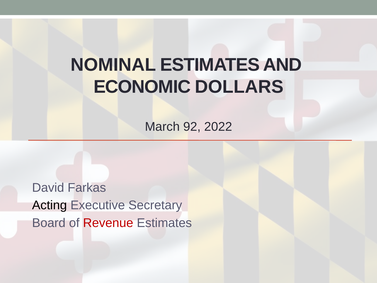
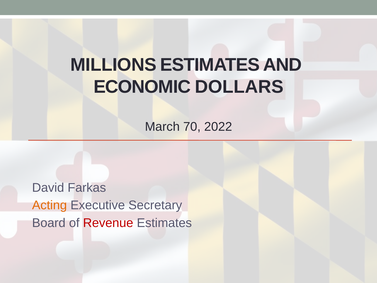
NOMINAL: NOMINAL -> MILLIONS (113, 65)
92: 92 -> 70 (192, 127)
Acting colour: black -> orange (49, 205)
